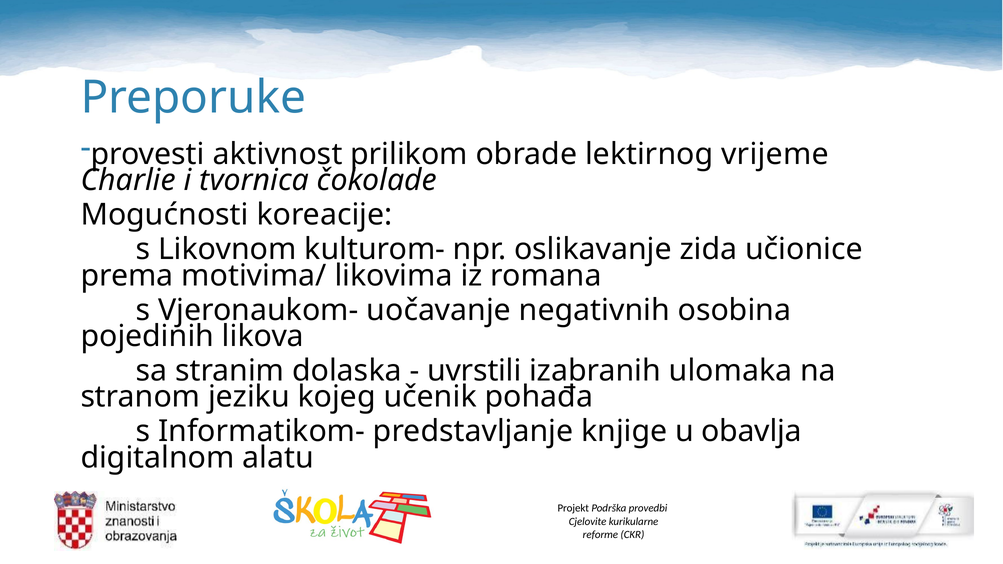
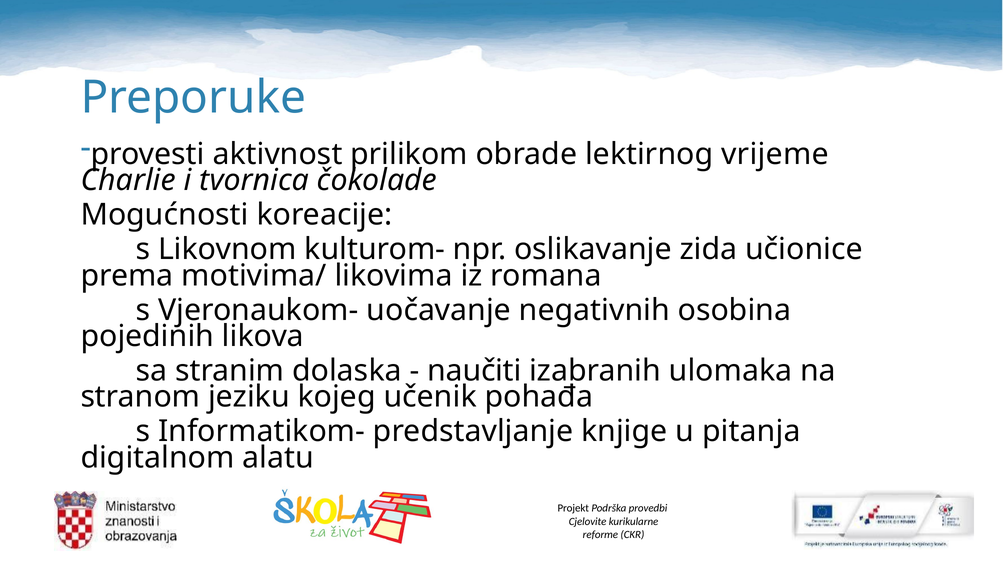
uvrstili: uvrstili -> naučiti (474, 371)
obavlja: obavlja -> pitanja (751, 432)
